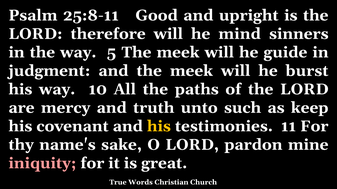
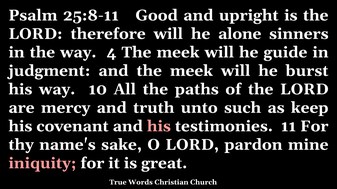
mind: mind -> alone (240, 34)
5: 5 -> 4 (111, 52)
his colour: yellow -> pink (159, 127)
